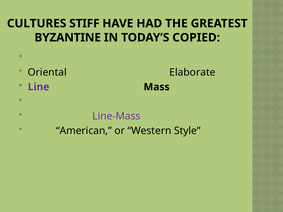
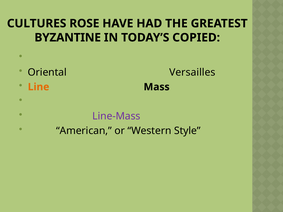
STIFF: STIFF -> ROSE (84, 23)
Elaborate: Elaborate -> Versailles (192, 72)
Line colour: purple -> orange (39, 87)
